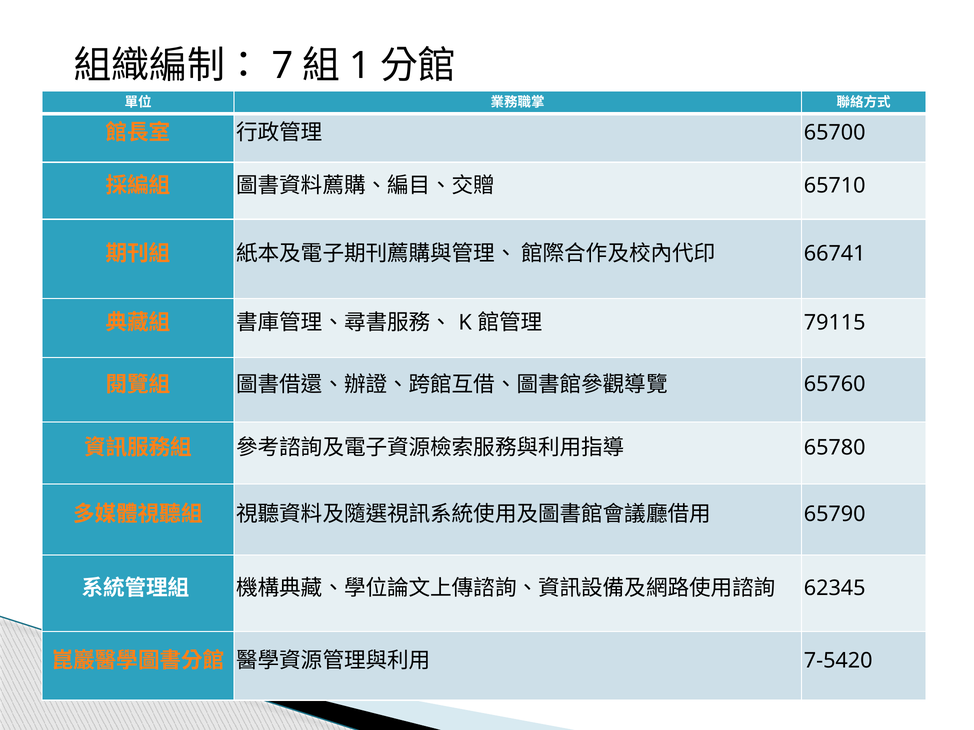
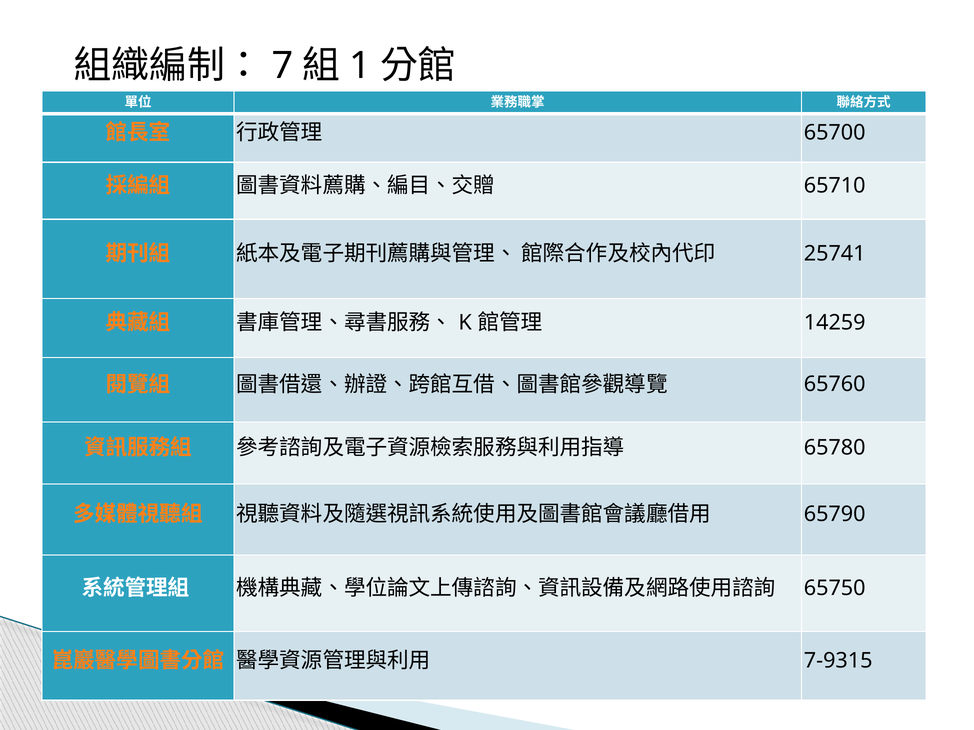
66741: 66741 -> 25741 (835, 254)
79115: 79115 -> 14259 (835, 323)
62345: 62345 -> 65750 (835, 588)
7-5420: 7-5420 -> 7-9315 (838, 661)
